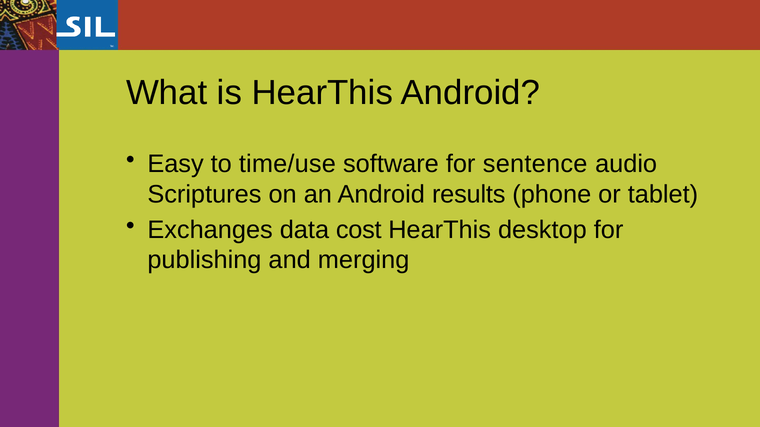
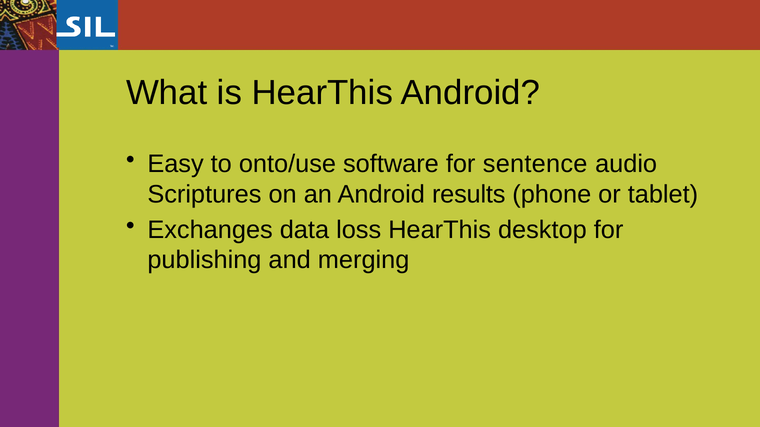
time/use: time/use -> onto/use (287, 164)
cost: cost -> loss (359, 230)
